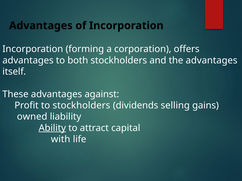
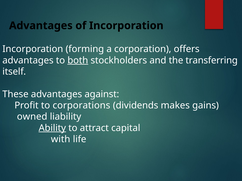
both underline: none -> present (78, 60)
the advantages: advantages -> transferring (212, 60)
to stockholders: stockholders -> corporations (81, 106)
selling: selling -> makes (175, 106)
